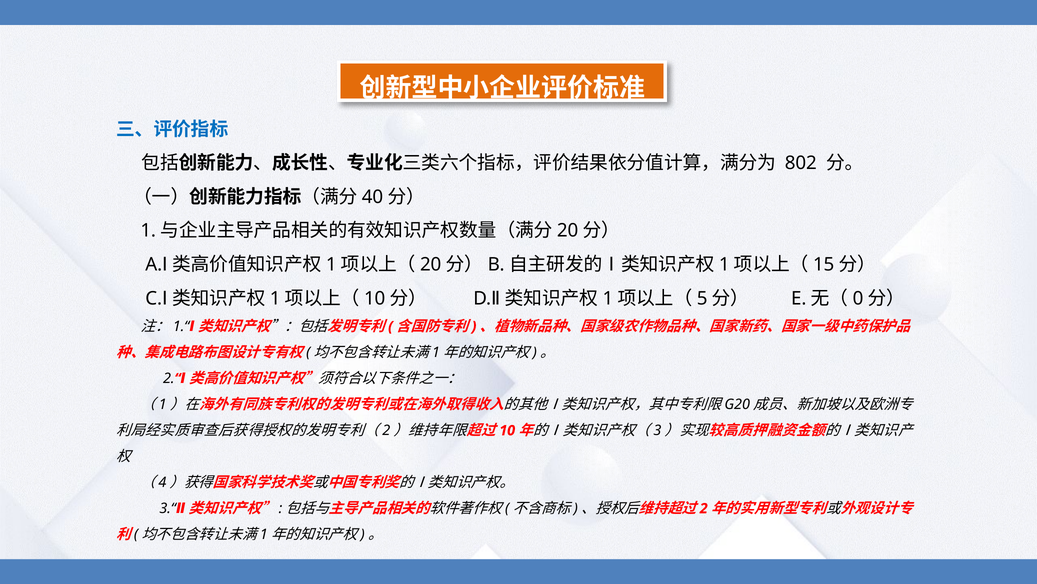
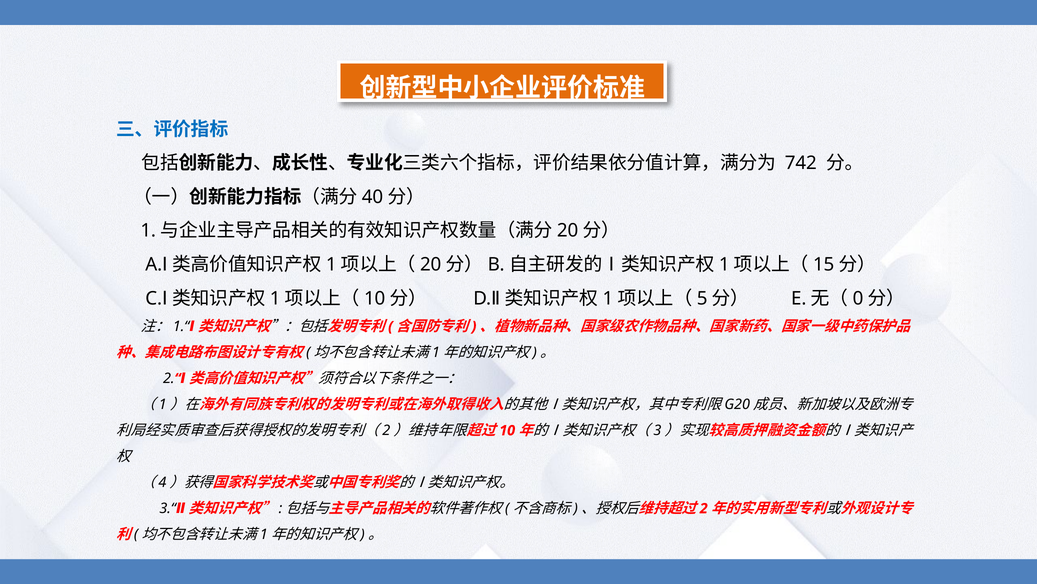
802: 802 -> 742 (801, 163)
